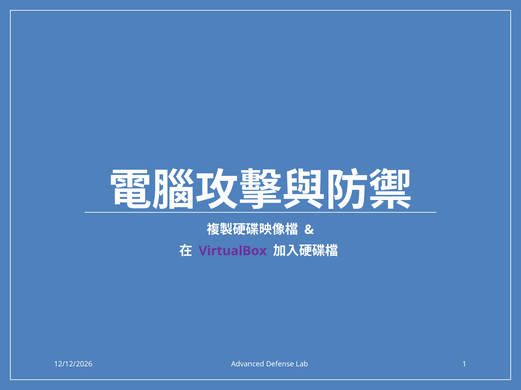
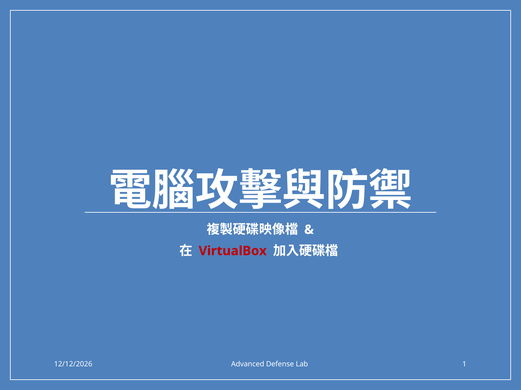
VirtualBox colour: purple -> red (233, 251)
